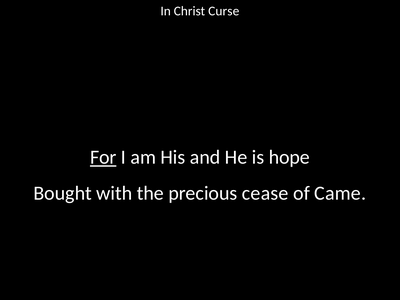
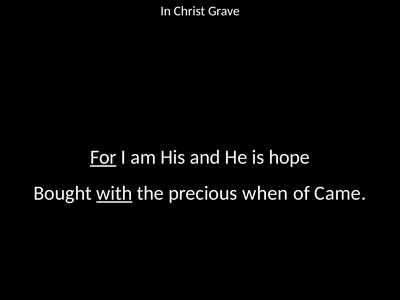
Curse: Curse -> Grave (224, 11)
with underline: none -> present (114, 193)
cease: cease -> when (265, 193)
